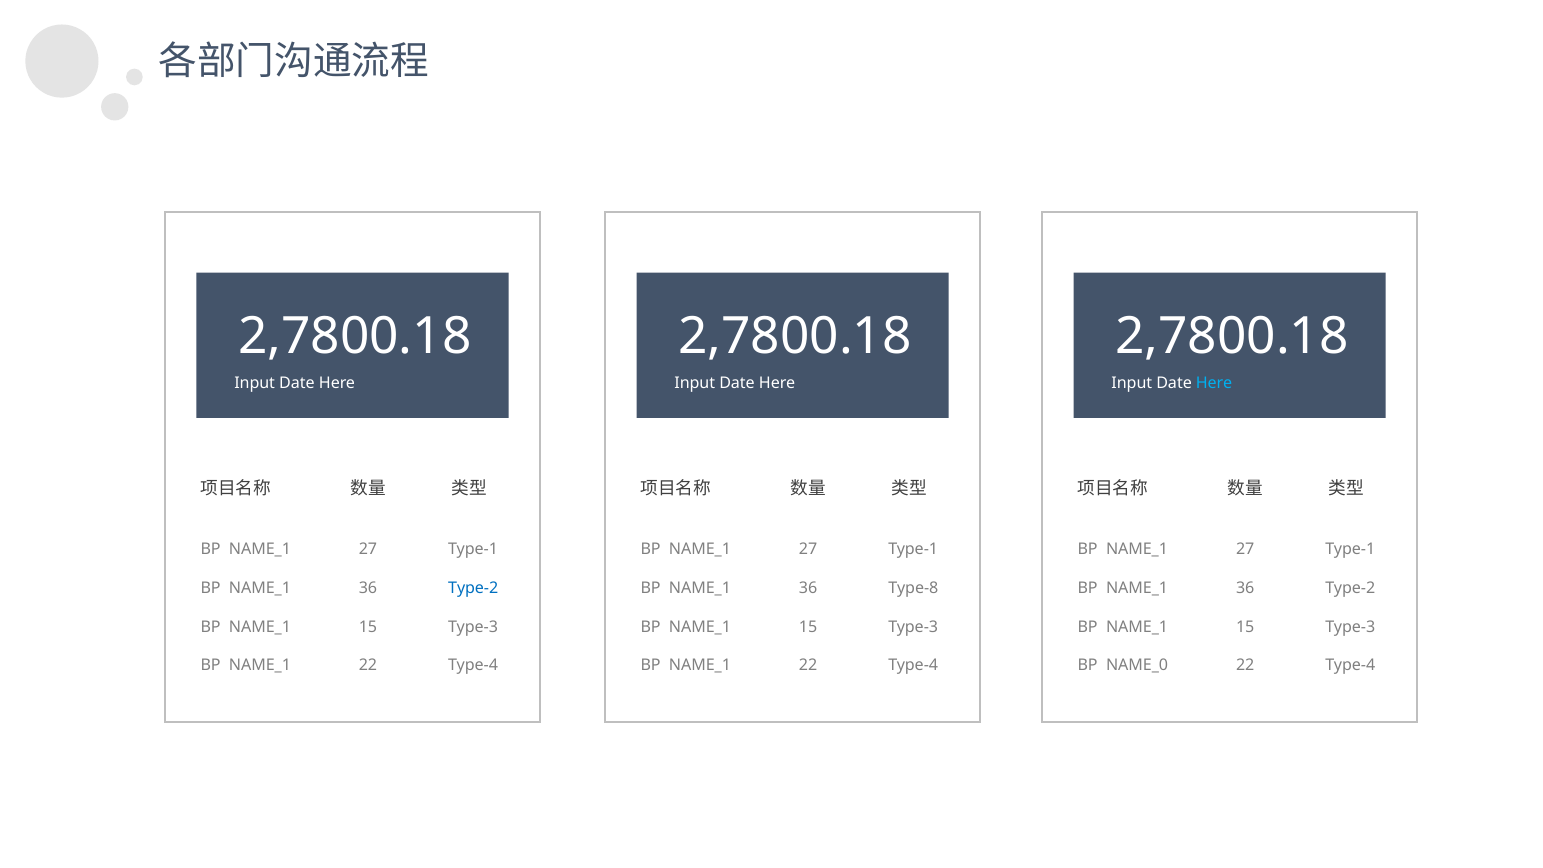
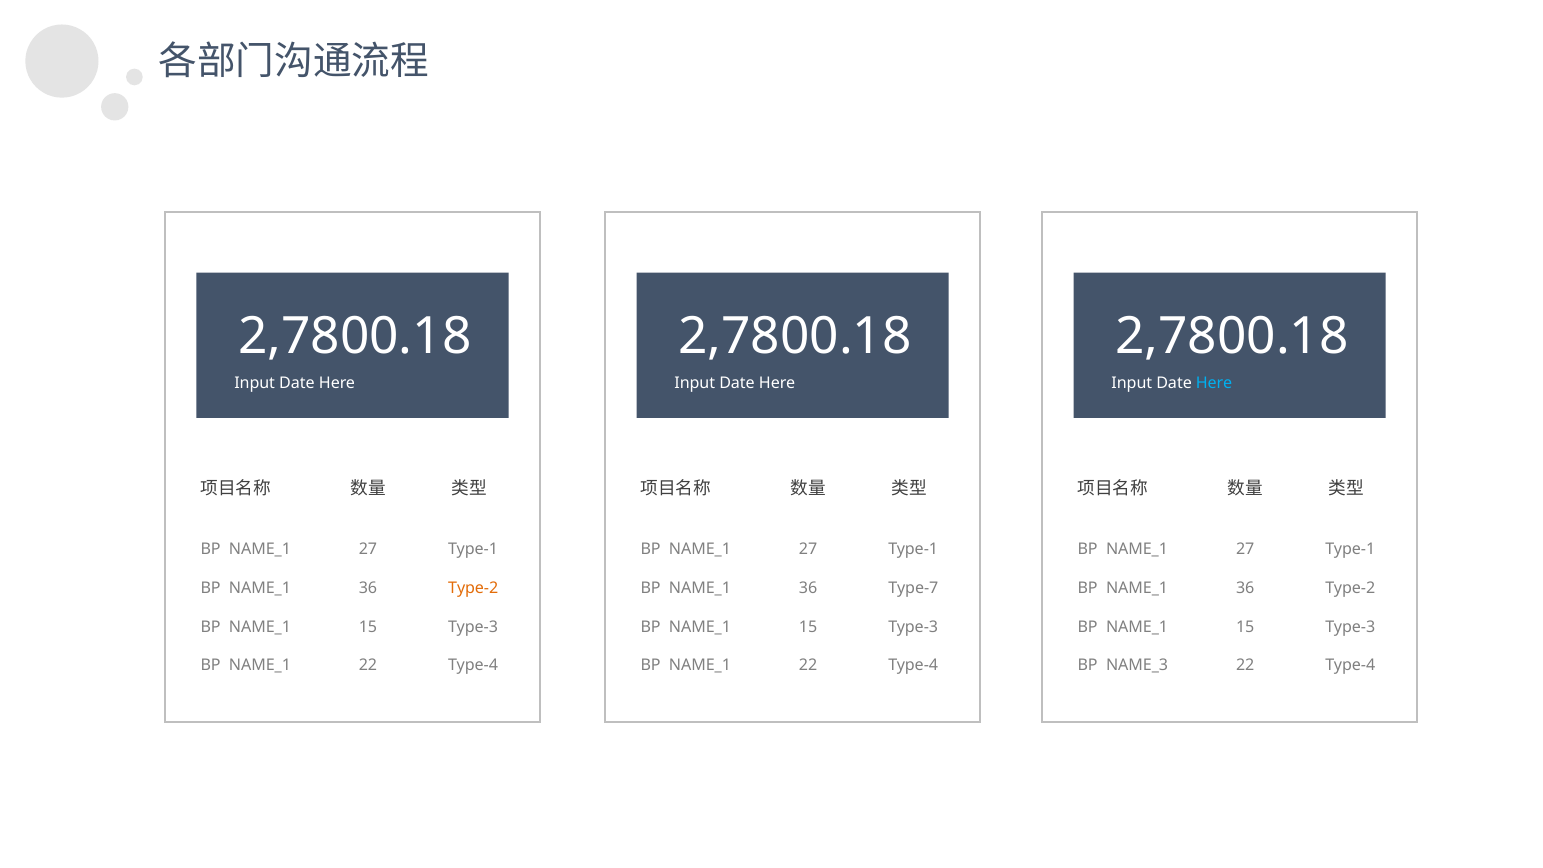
Type-2 colour: blue -> orange (473, 588)
Type-8: Type-8 -> Type-7 (913, 588)
NAME_0: NAME_0 -> NAME_3 (1137, 665)
